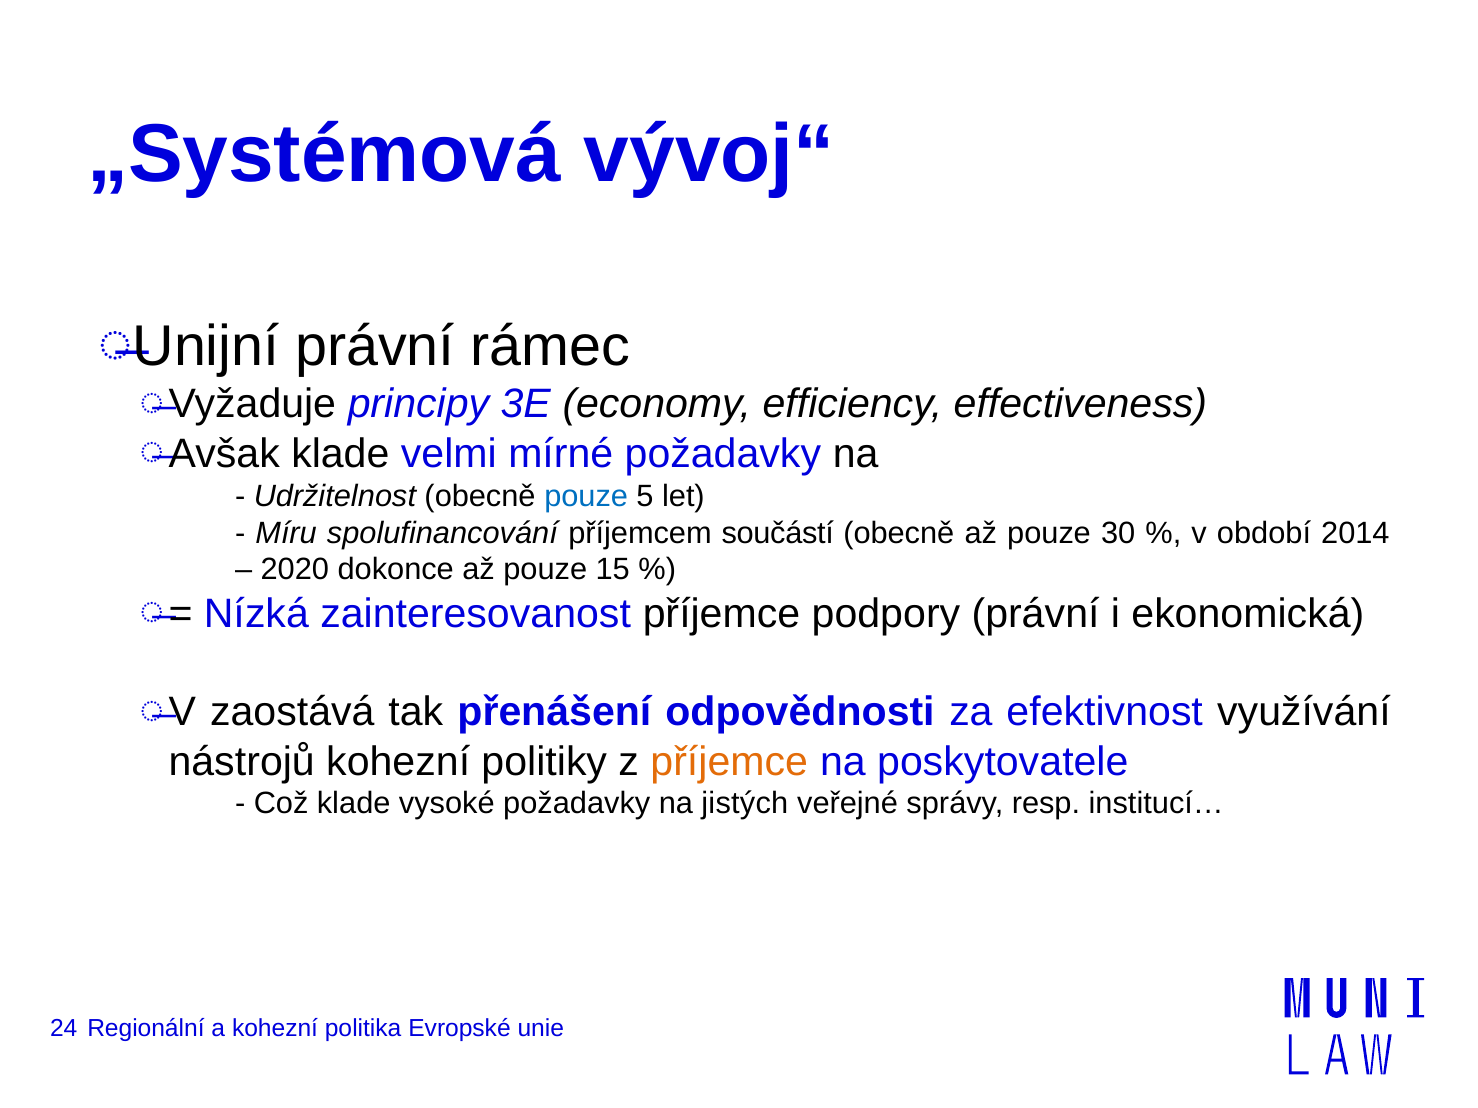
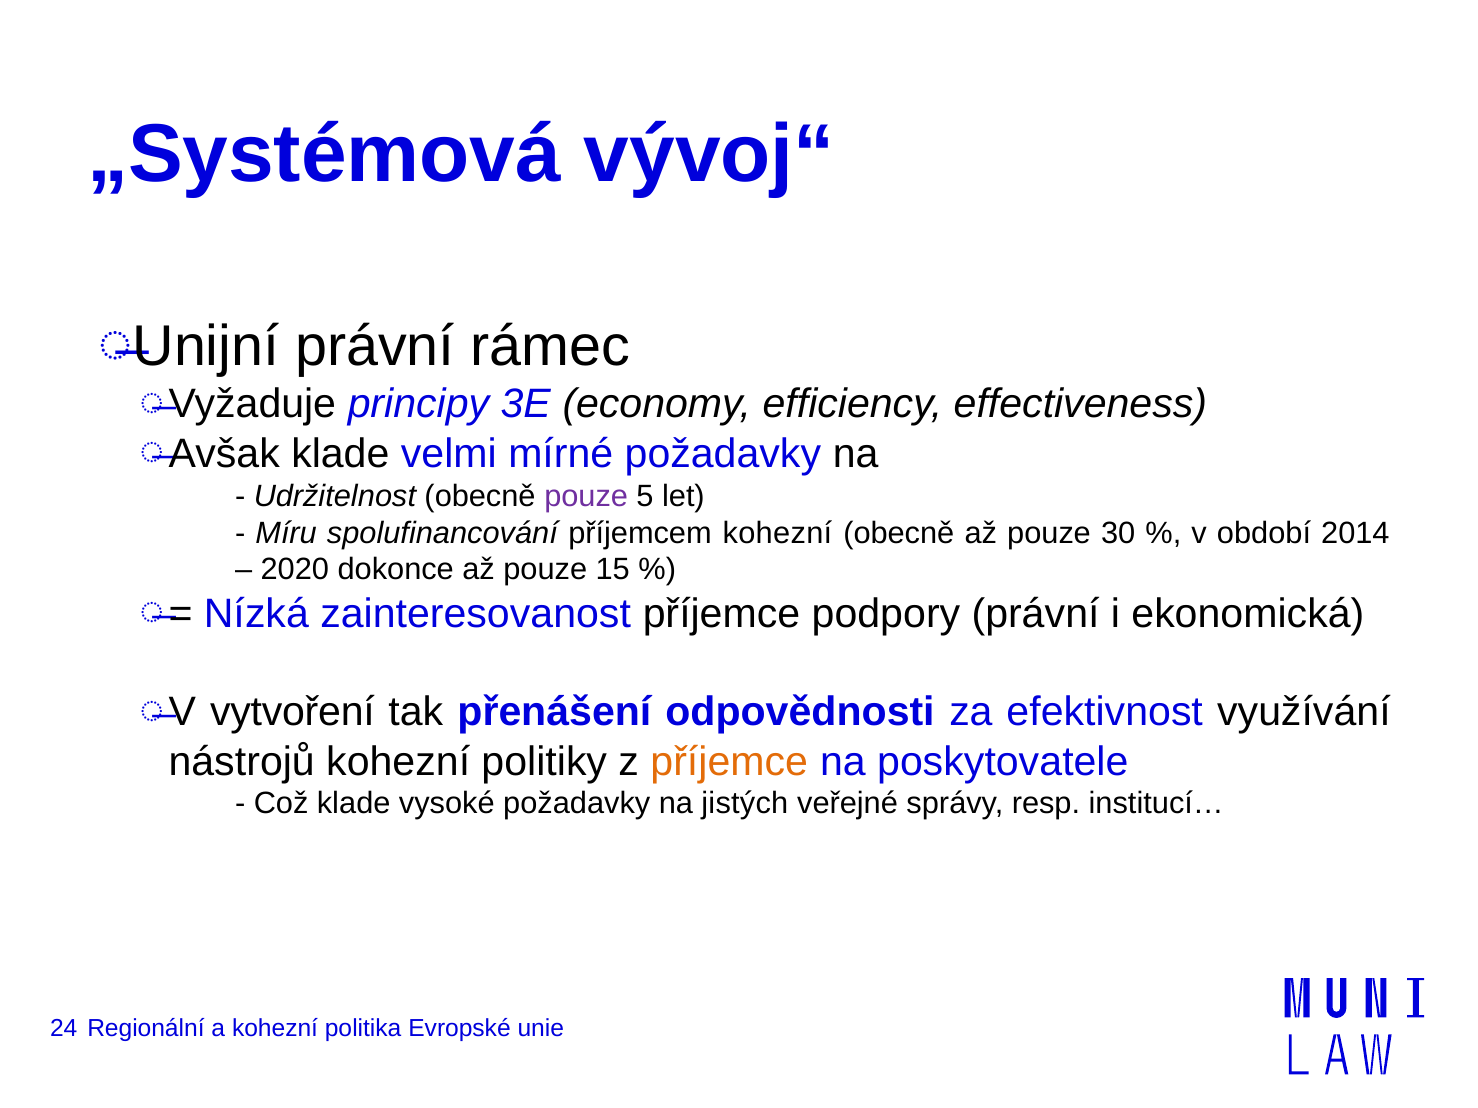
pouze colour: blue -> purple (586, 496)
příjemcem součástí: součástí -> kohezní (777, 533)
zaostává: zaostává -> vytvoření (292, 712)
